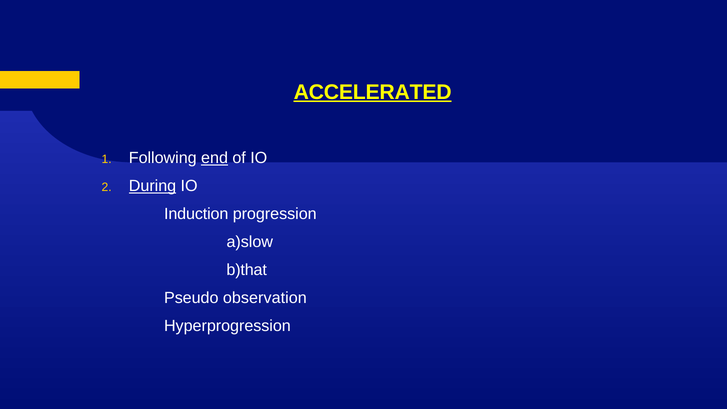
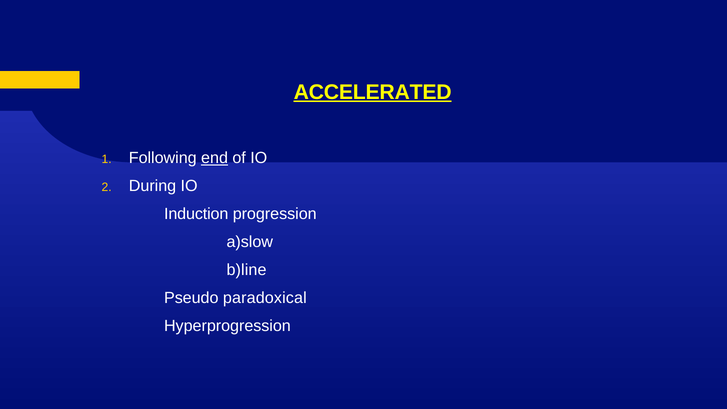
During underline: present -> none (152, 186)
b)that: b)that -> b)line (247, 270)
observation: observation -> paradoxical (265, 298)
